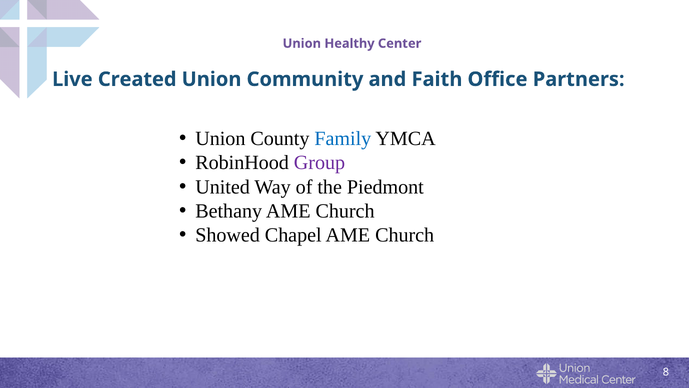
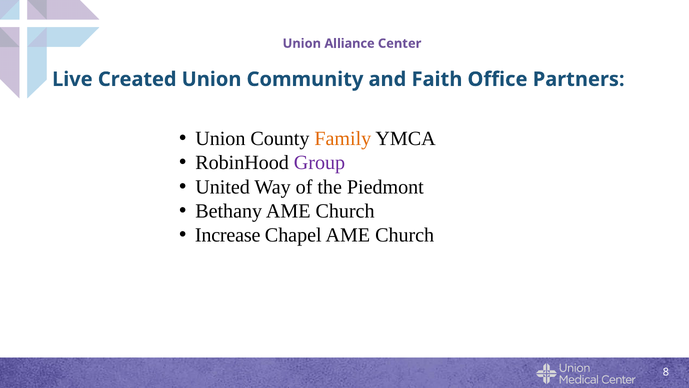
Healthy: Healthy -> Alliance (350, 43)
Family colour: blue -> orange (343, 139)
Showed: Showed -> Increase (228, 235)
